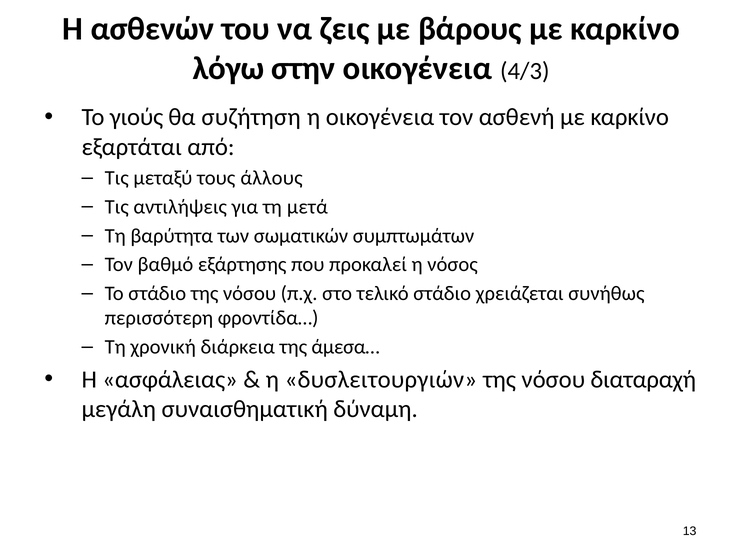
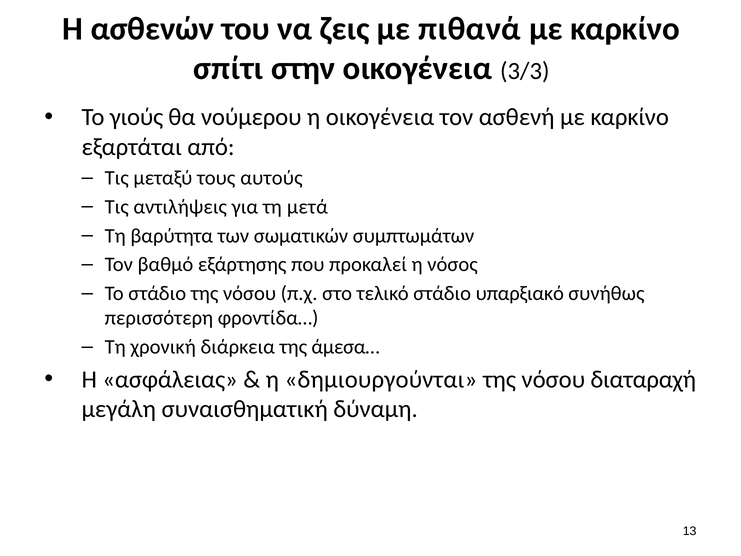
βάρους: βάρους -> πιθανά (470, 29)
λόγω: λόγω -> σπίτι (228, 68)
4/3: 4/3 -> 3/3 (525, 71)
συζήτηση: συζήτηση -> νούμερου (251, 117)
άλλους: άλλους -> αυτούς (271, 178)
χρειάζεται: χρειάζεται -> υπαρξιακό (520, 293)
δυσλειτουργιών: δυσλειτουργιών -> δημιουργούνται (381, 379)
